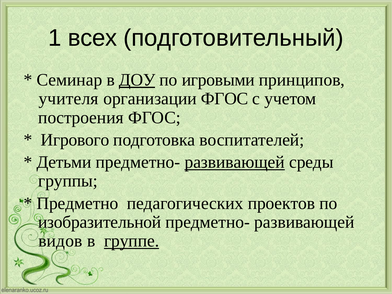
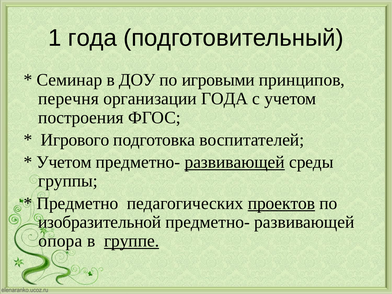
1 всех: всех -> года (92, 38)
ДОУ underline: present -> none (137, 80)
учителя: учителя -> перечня (69, 99)
организации ФГОС: ФГОС -> ГОДА (225, 99)
Детьми: Детьми -> Учетом (64, 162)
проектов underline: none -> present (281, 203)
видов: видов -> опора (60, 241)
